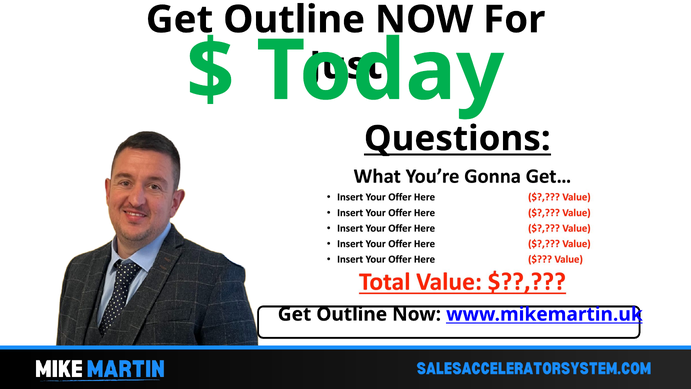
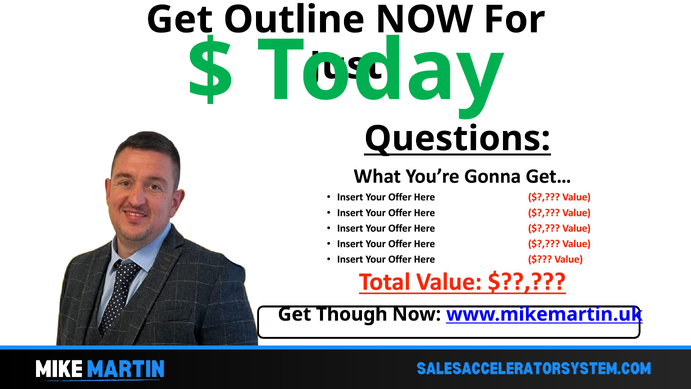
Outline: Outline -> Though (352, 314)
